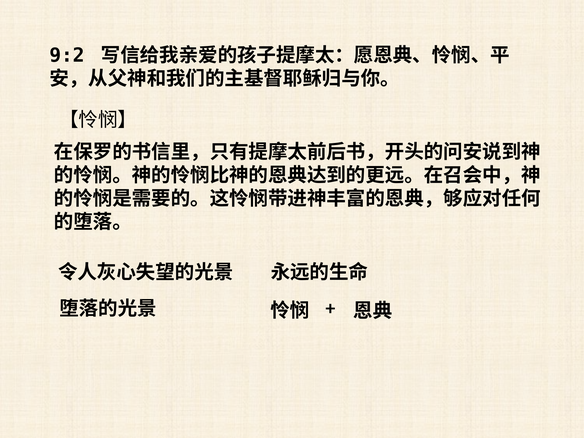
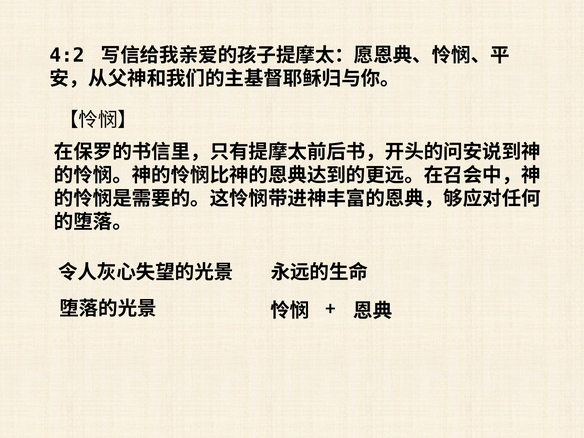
9:2: 9:2 -> 4:2 (67, 56)
